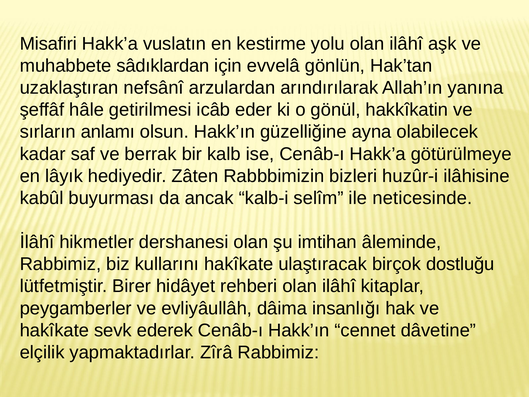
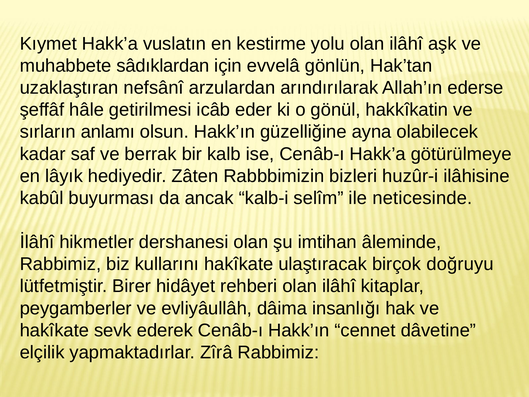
Misafiri: Misafiri -> Kıymet (48, 44)
yanına: yanına -> ederse (476, 88)
dostluğu: dostluğu -> doğruyu (460, 264)
